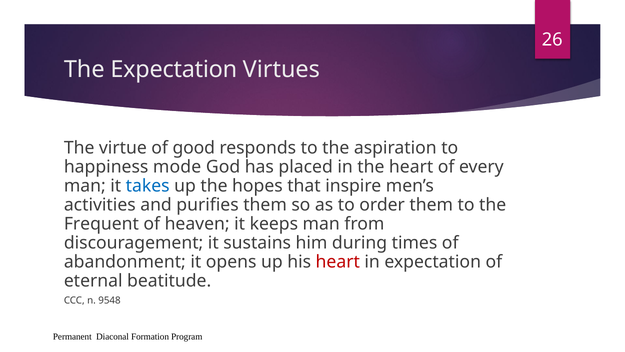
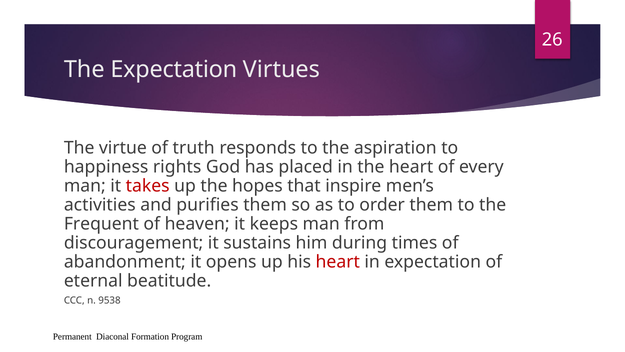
good: good -> truth (194, 148)
mode: mode -> rights (177, 167)
takes colour: blue -> red (148, 186)
9548: 9548 -> 9538 (109, 300)
